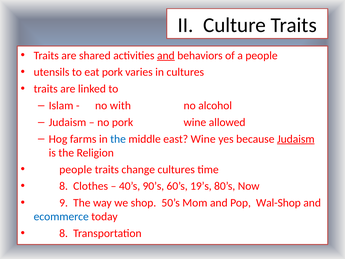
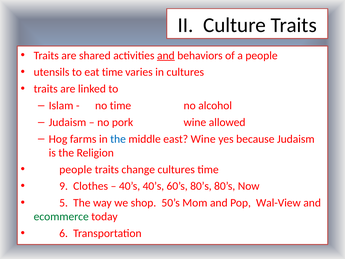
eat pork: pork -> time (112, 72)
no with: with -> time (120, 105)
Judaism underline: present -> none (296, 139)
8: 8 -> 9 (64, 186)
40’s 90’s: 90’s -> 40’s (153, 186)
60’s 19’s: 19’s -> 80’s (201, 186)
9: 9 -> 5 (64, 203)
Wal-Shop: Wal-Shop -> Wal-View (278, 203)
ecommerce colour: blue -> green (61, 216)
8: 8 -> 6 (64, 233)
